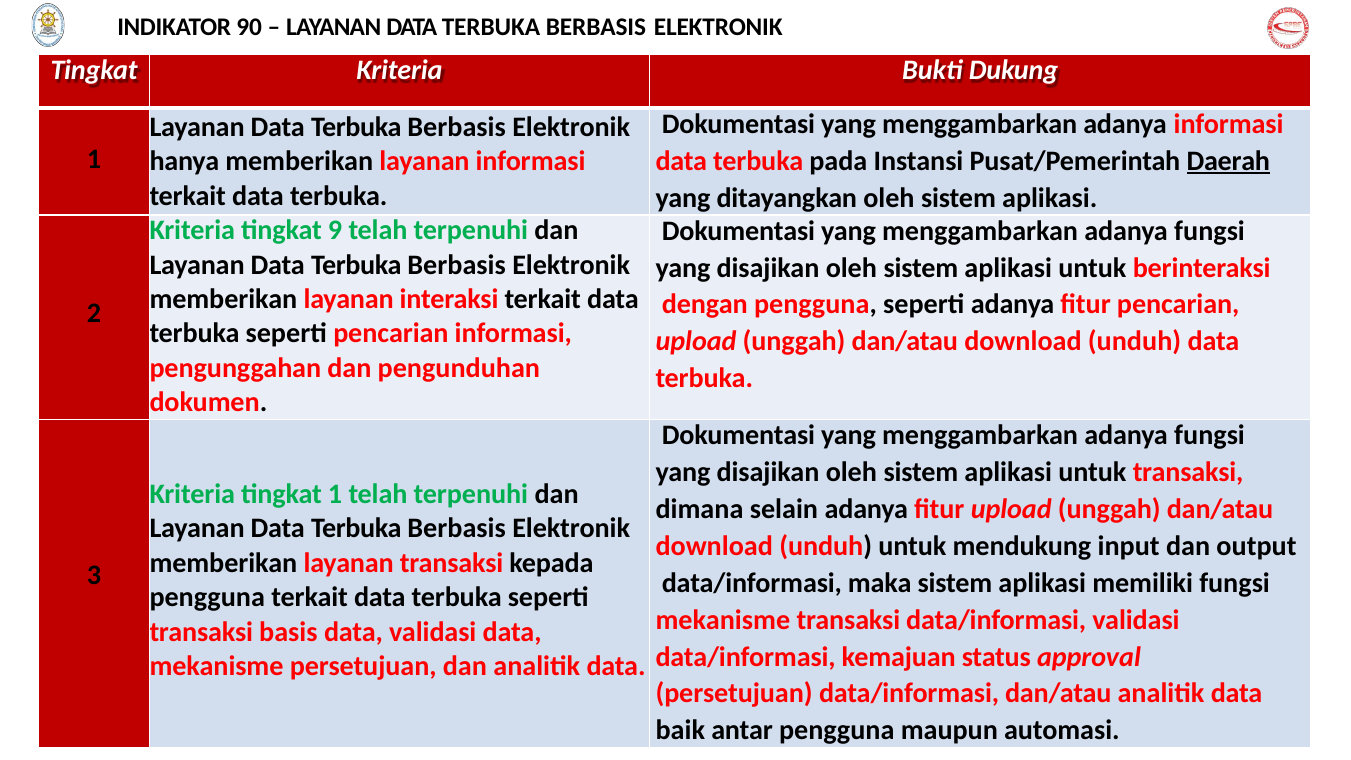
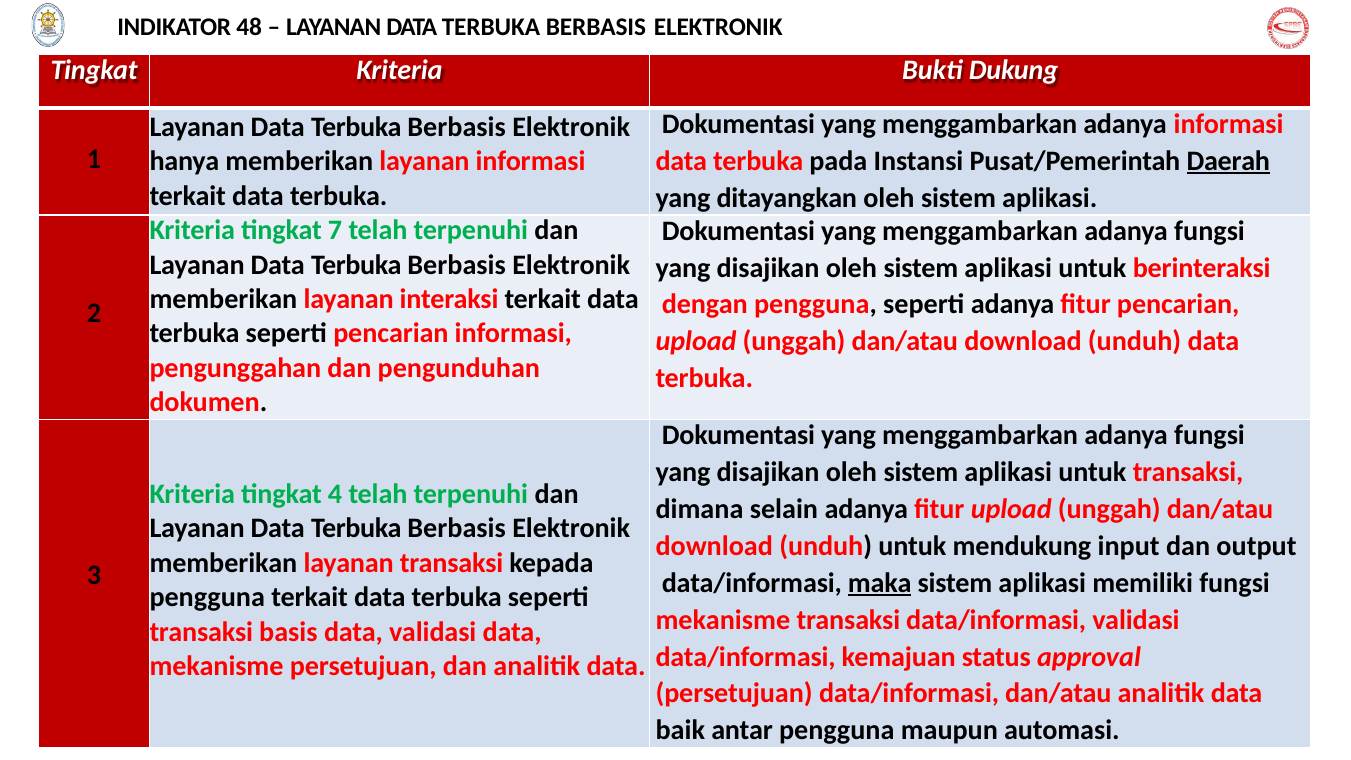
90: 90 -> 48 (249, 28)
9: 9 -> 7 (335, 230)
tingkat 1: 1 -> 4 (335, 494)
maka underline: none -> present (880, 583)
